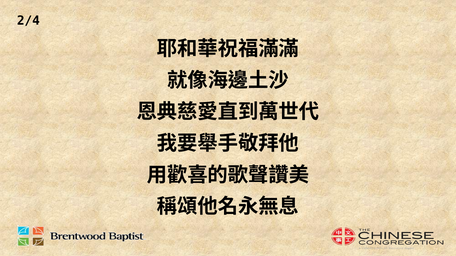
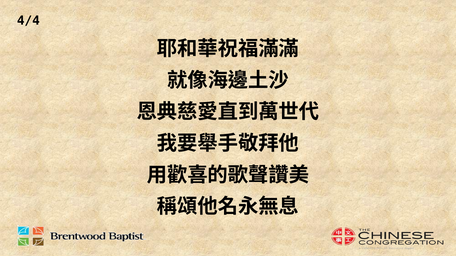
2/4: 2/4 -> 4/4 (28, 21)
